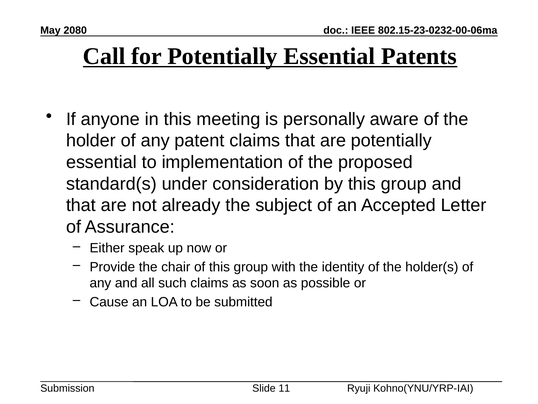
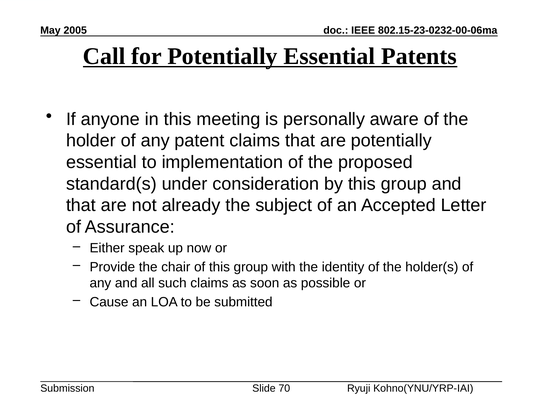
2080: 2080 -> 2005 (75, 30)
11: 11 -> 70 (284, 388)
